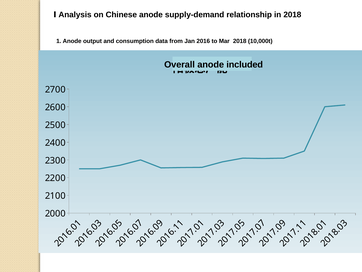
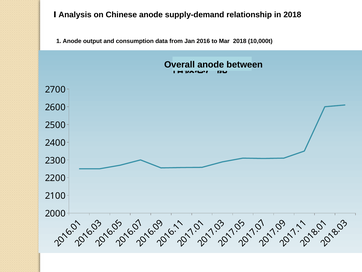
included: included -> between (245, 64)
